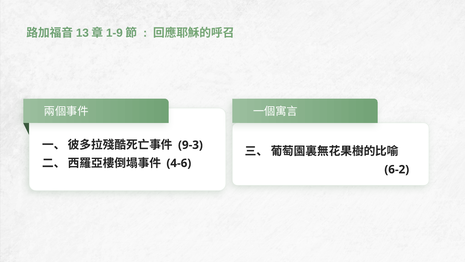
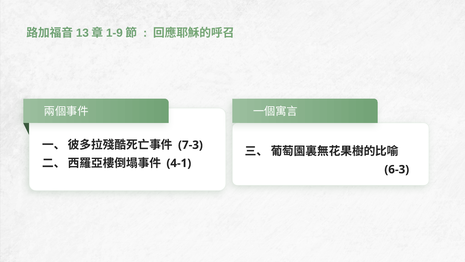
9-3: 9-3 -> 7-3 (190, 145)
4-6: 4-6 -> 4-1 (179, 163)
6-2: 6-2 -> 6-3 (397, 169)
